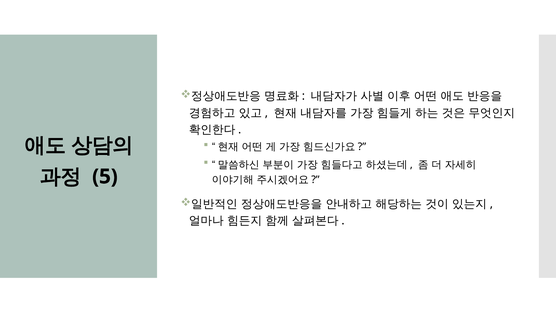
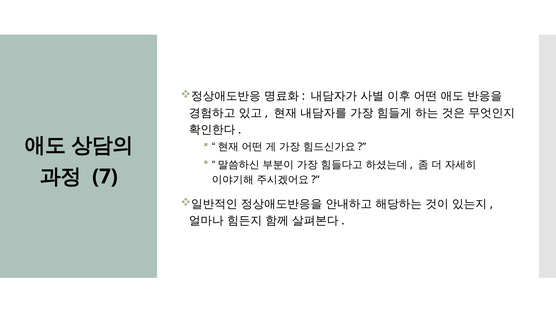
5: 5 -> 7 (105, 176)
